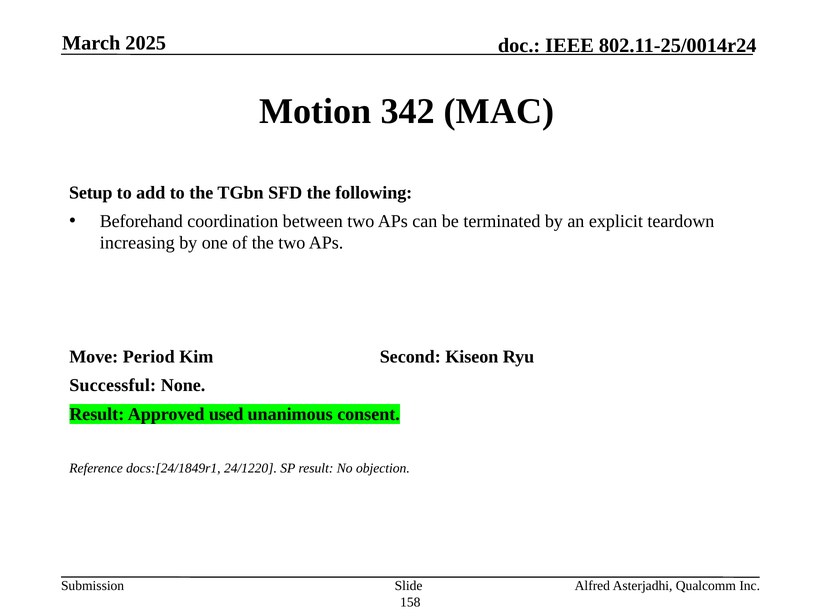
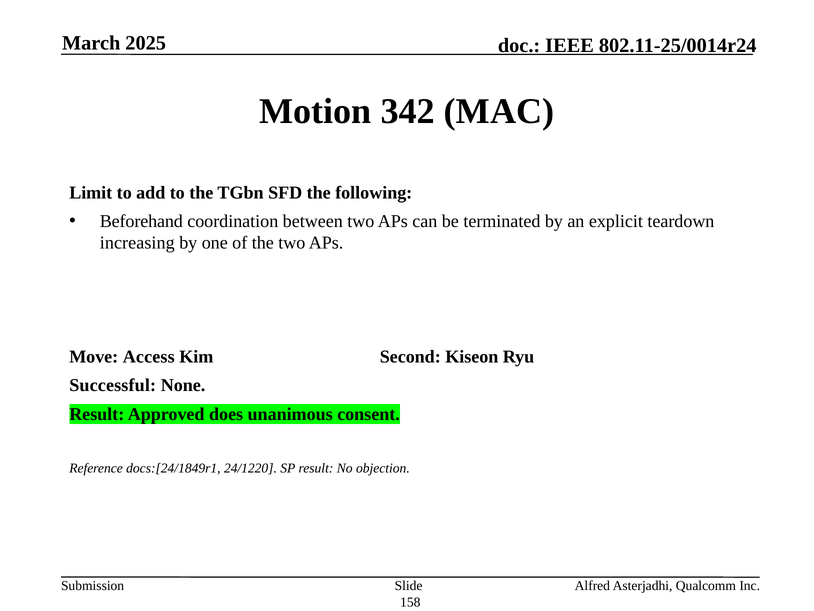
Setup: Setup -> Limit (91, 193)
Period: Period -> Access (149, 357)
used: used -> does (226, 414)
